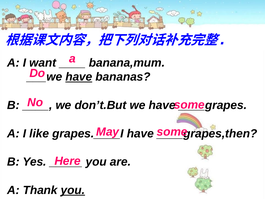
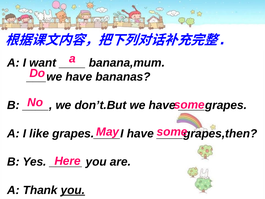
have underline: present -> none (79, 77)
